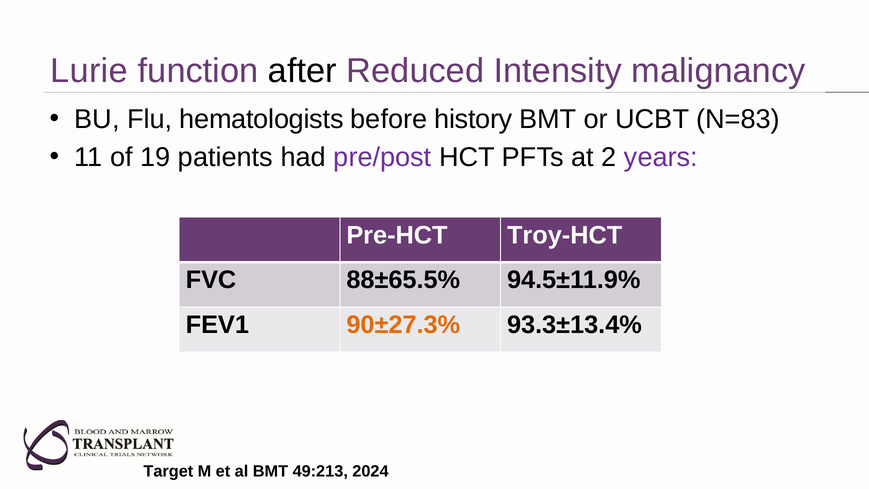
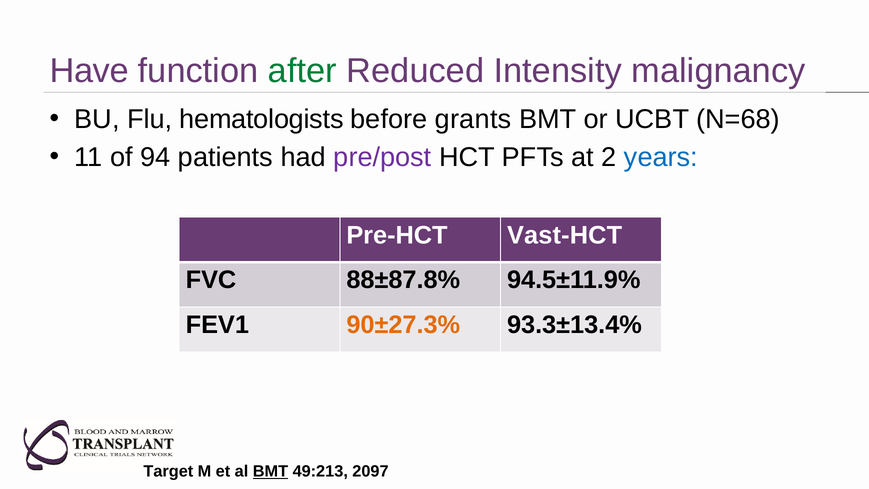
Lurie: Lurie -> Have (89, 71)
after colour: black -> green (302, 71)
history: history -> grants (473, 119)
N=83: N=83 -> N=68 (738, 119)
19: 19 -> 94 (155, 157)
years colour: purple -> blue (661, 157)
Troy-HCT: Troy-HCT -> Vast-HCT (565, 235)
88±65.5%: 88±65.5% -> 88±87.8% (403, 280)
BMT underline: none -> present (270, 471)
2024: 2024 -> 2097 (370, 471)
